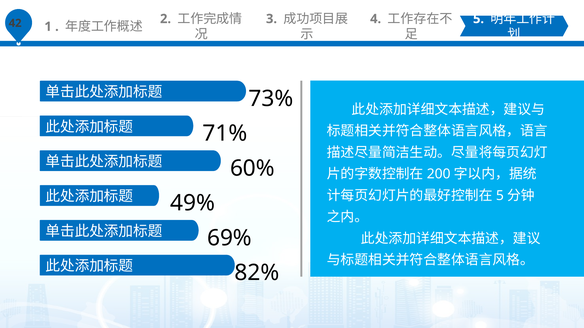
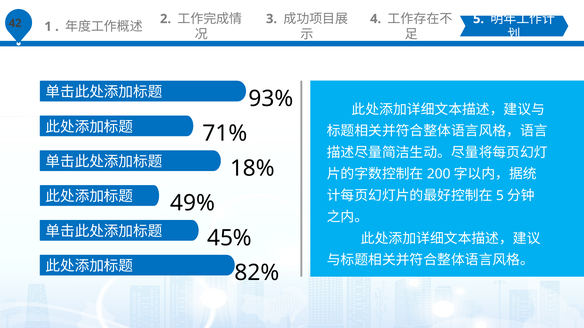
73%: 73% -> 93% (271, 99)
60%: 60% -> 18% (252, 168)
69%: 69% -> 45% (229, 238)
